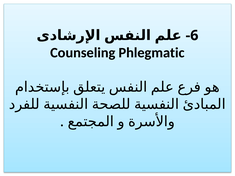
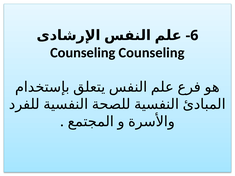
Counseling Phlegmatic: Phlegmatic -> Counseling (152, 53)
